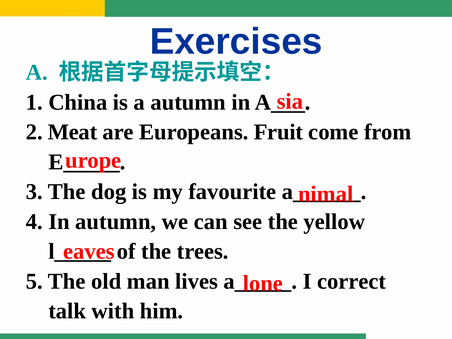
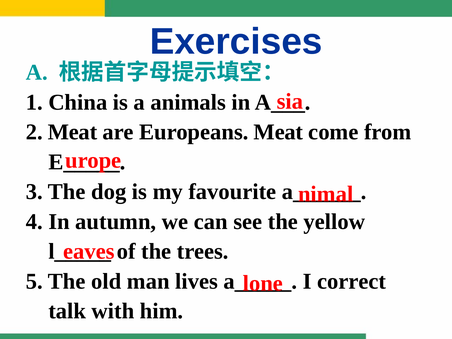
a autumn: autumn -> animals (188, 102)
Europeans Fruit: Fruit -> Meat (278, 132)
